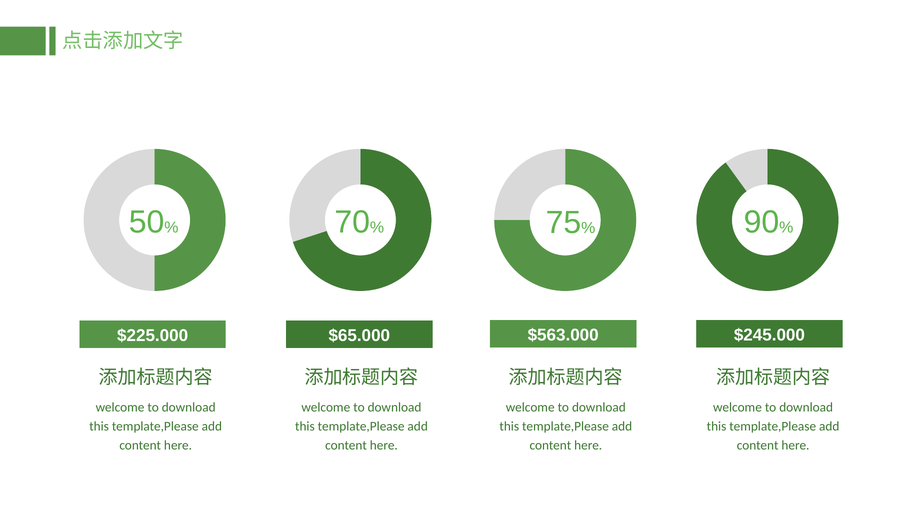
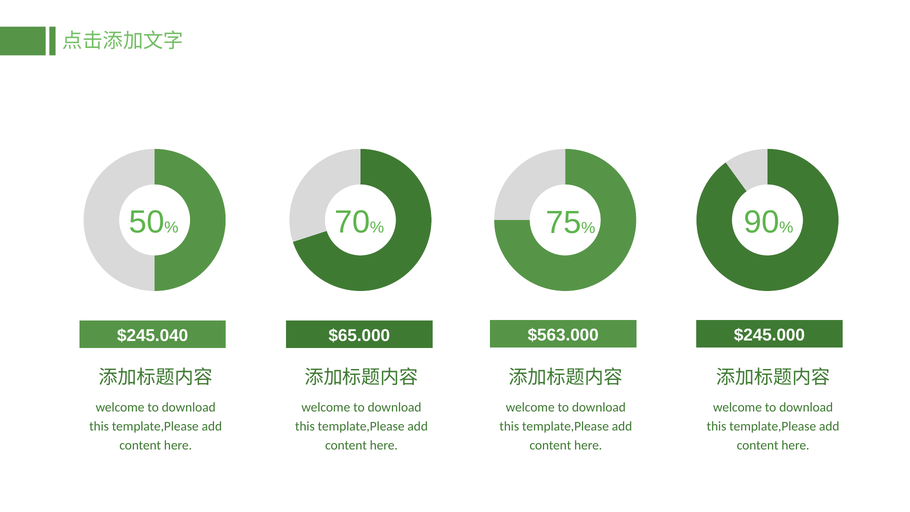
$225.000: $225.000 -> $245.040 (153, 335)
